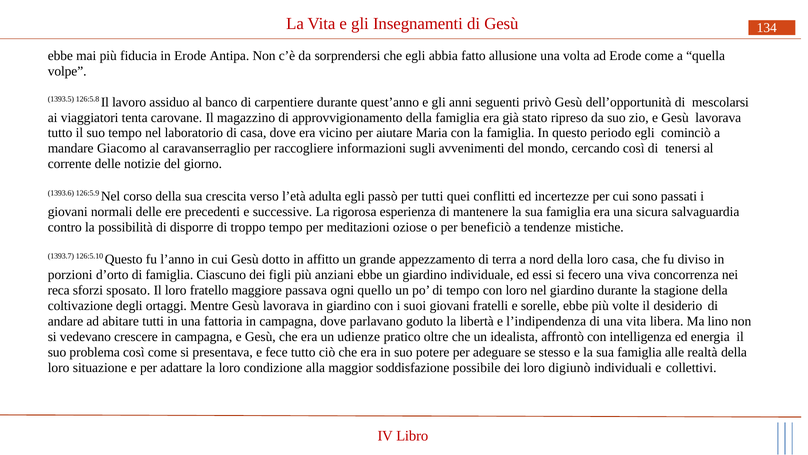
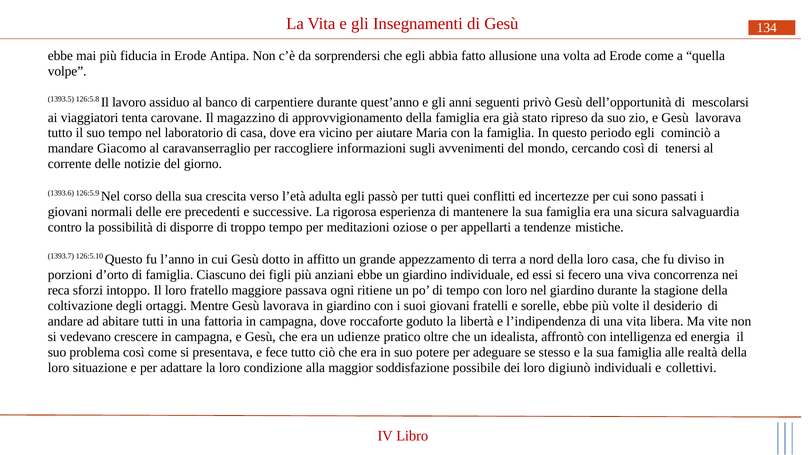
beneficiò: beneficiò -> appellarti (486, 227)
sposato: sposato -> intoppo (128, 290)
quello: quello -> ritiene (375, 290)
parlavano: parlavano -> roccaforte (376, 321)
lino: lino -> vite (718, 321)
